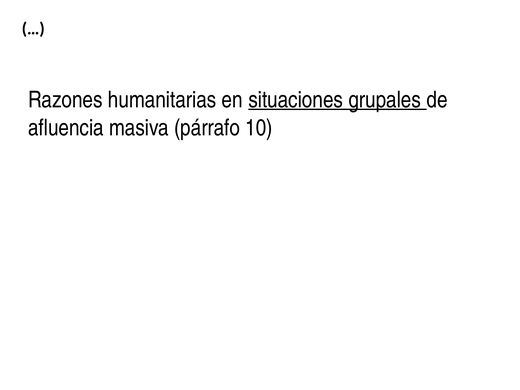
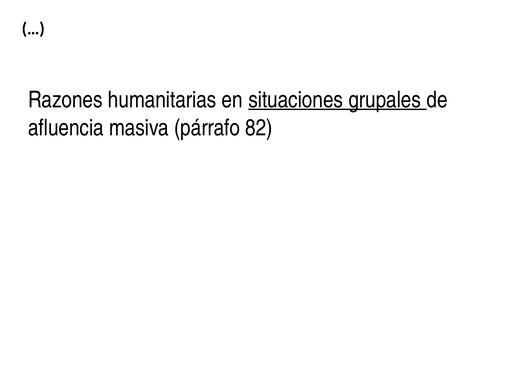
10: 10 -> 82 (259, 128)
